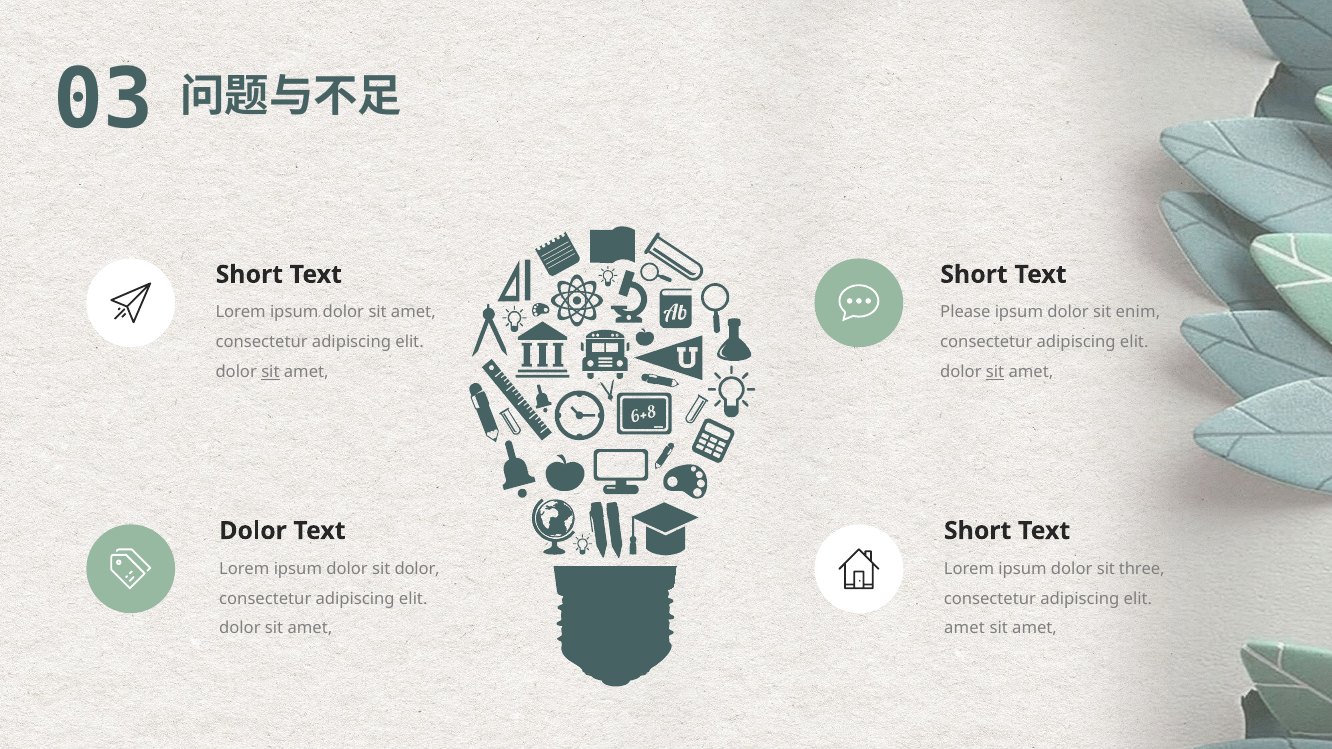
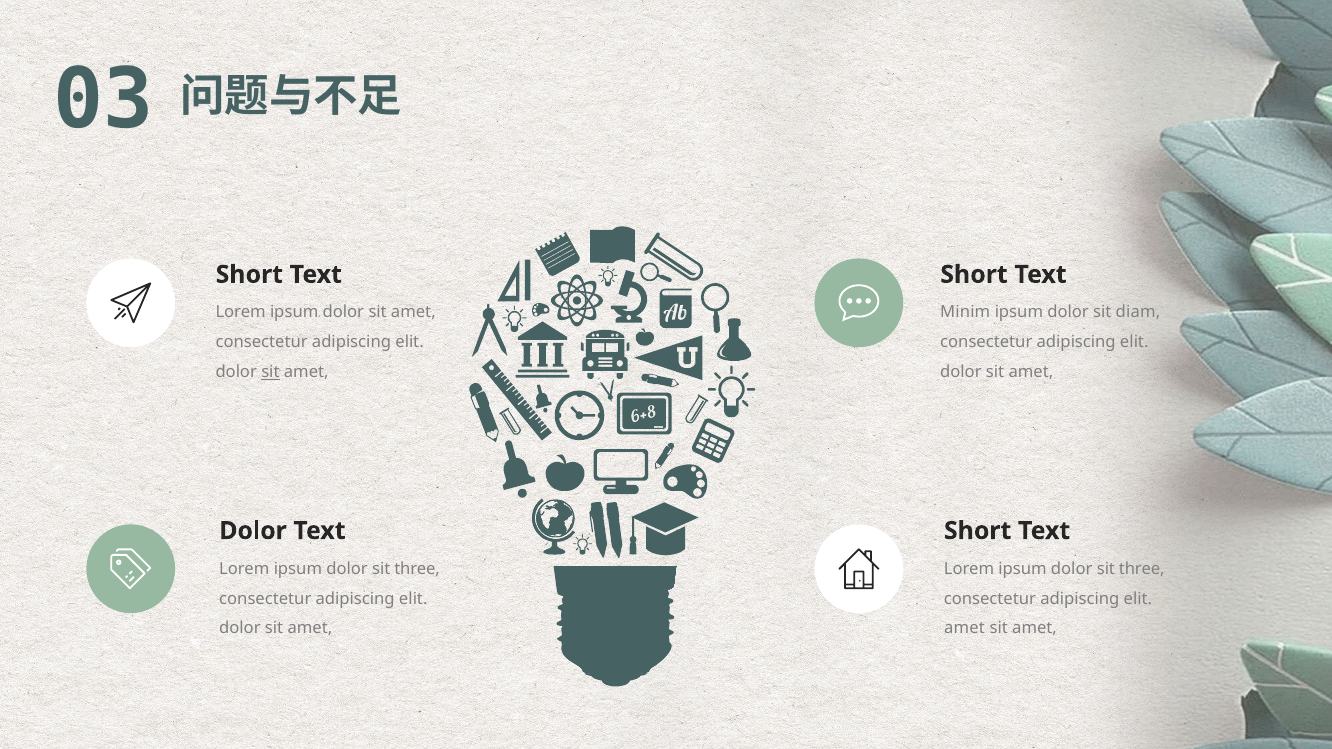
Please: Please -> Minim (965, 312)
enim: enim -> diam (1138, 312)
sit underline: present -> none (995, 372)
dolor: dolor -> three (417, 569)
